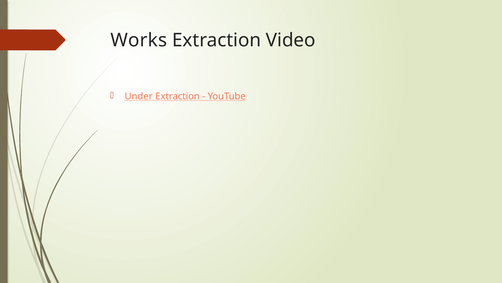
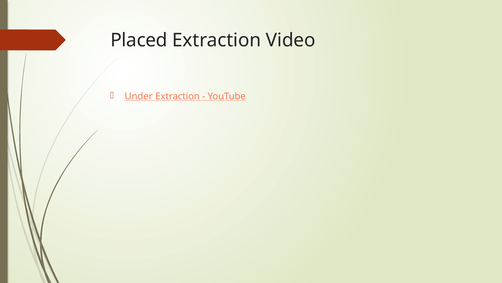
Works: Works -> Placed (139, 40)
